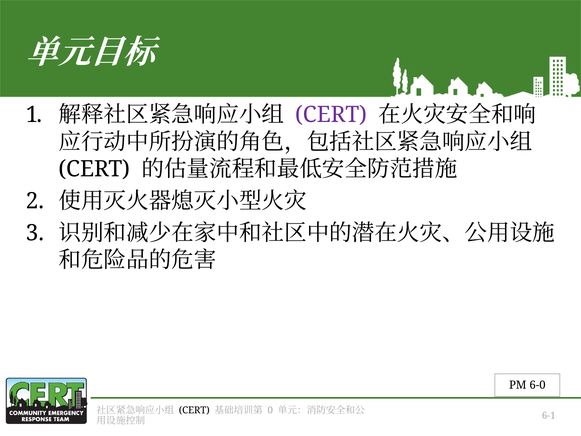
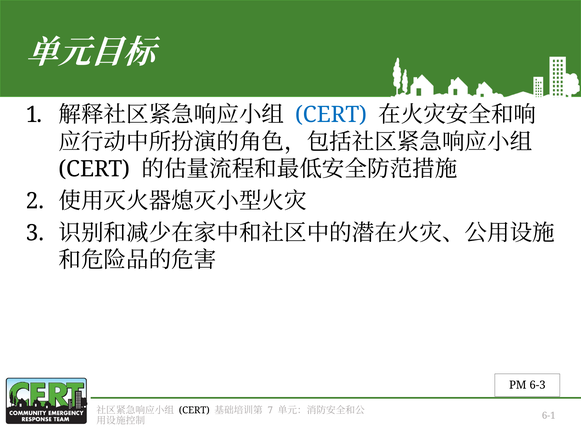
CERT colour: purple -> blue (331, 115)
6-0: 6-0 -> 6-3 (538, 385)
0: 0 -> 7 (270, 410)
